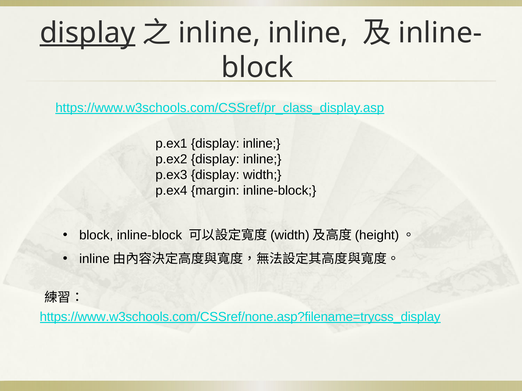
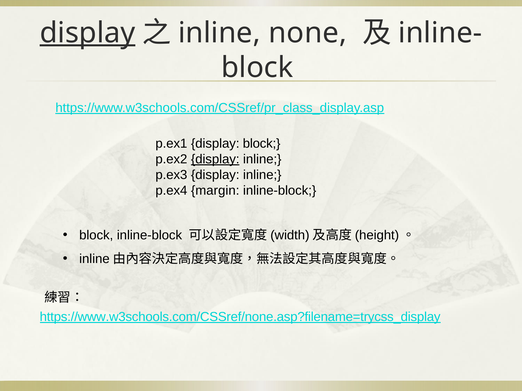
inline inline: inline -> none (308, 33)
p.ex1 display inline: inline -> block (262, 144)
display underline: none -> present (215, 159)
p.ex3 display width: width -> inline (262, 175)
